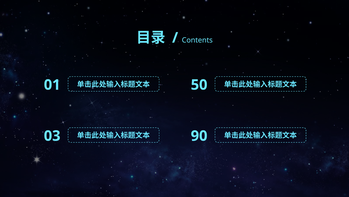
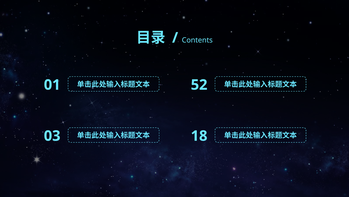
50: 50 -> 52 (199, 85)
90: 90 -> 18 (199, 135)
